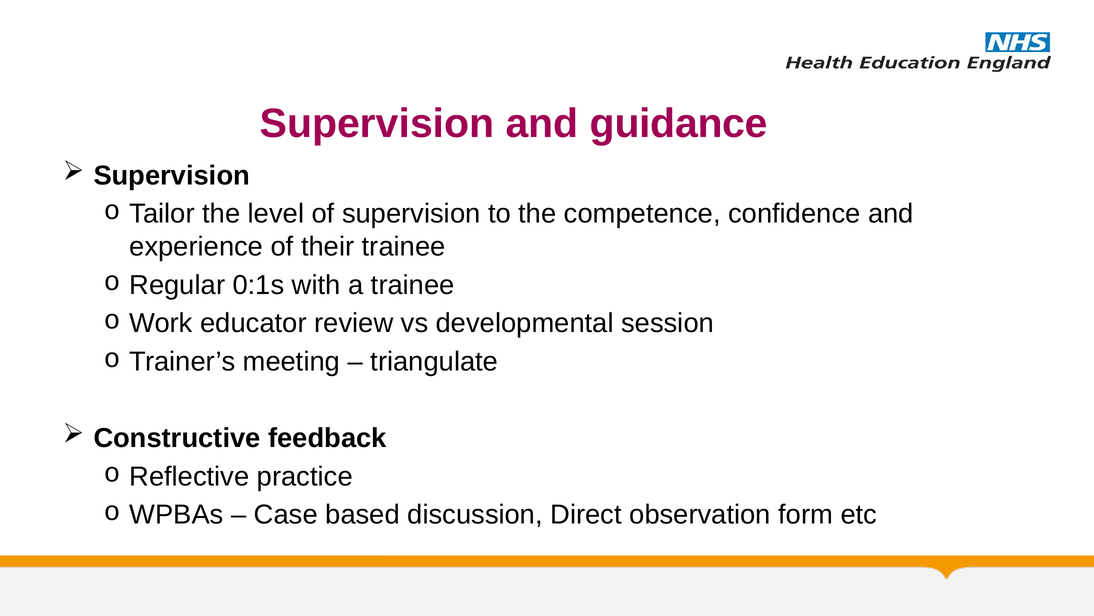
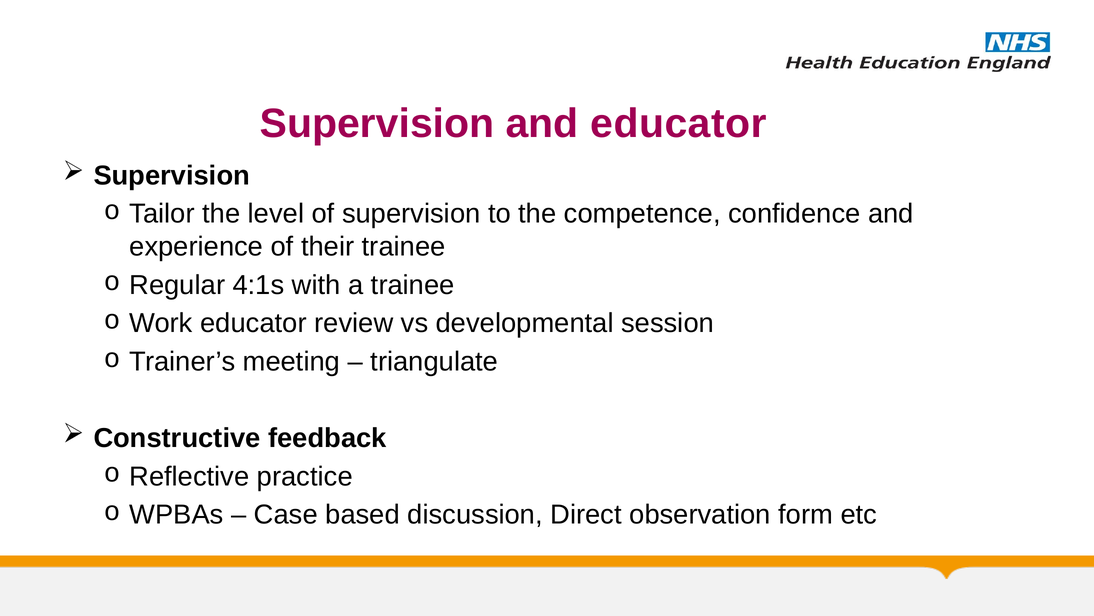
and guidance: guidance -> educator (678, 124)
0:1s: 0:1s -> 4:1s (258, 285)
